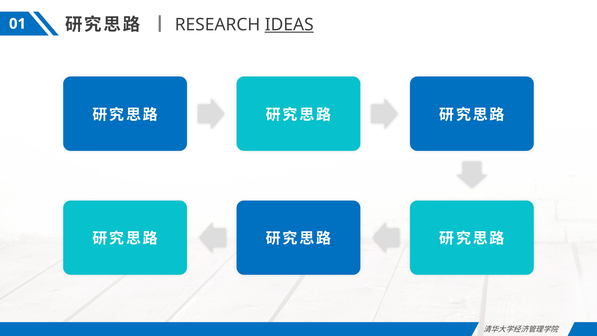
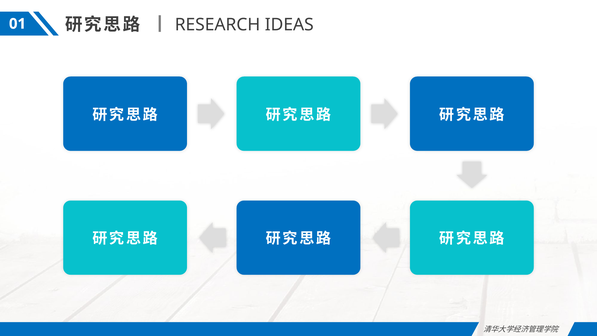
IDEAS underline: present -> none (289, 25)
